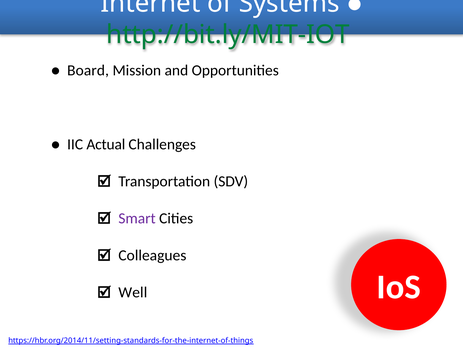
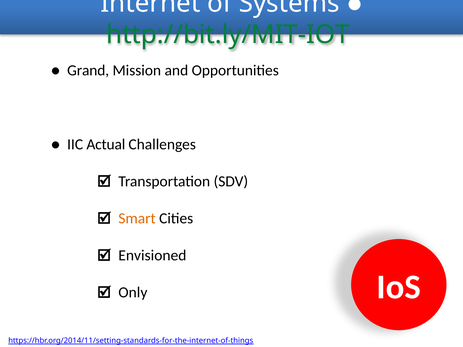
Board: Board -> Grand (88, 70)
Smart colour: purple -> orange (137, 219)
Colleagues: Colleagues -> Envisioned (152, 256)
Well: Well -> Only (133, 293)
